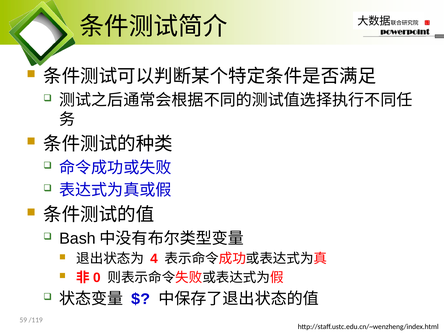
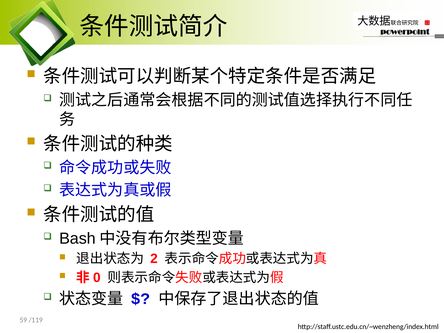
4: 4 -> 2 (154, 259)
